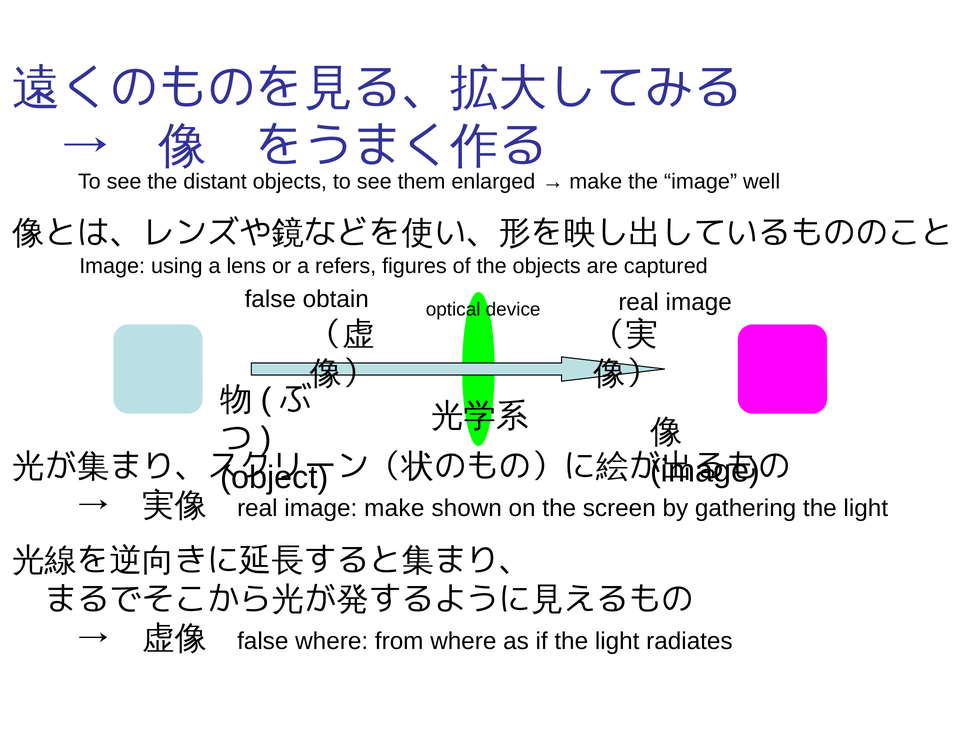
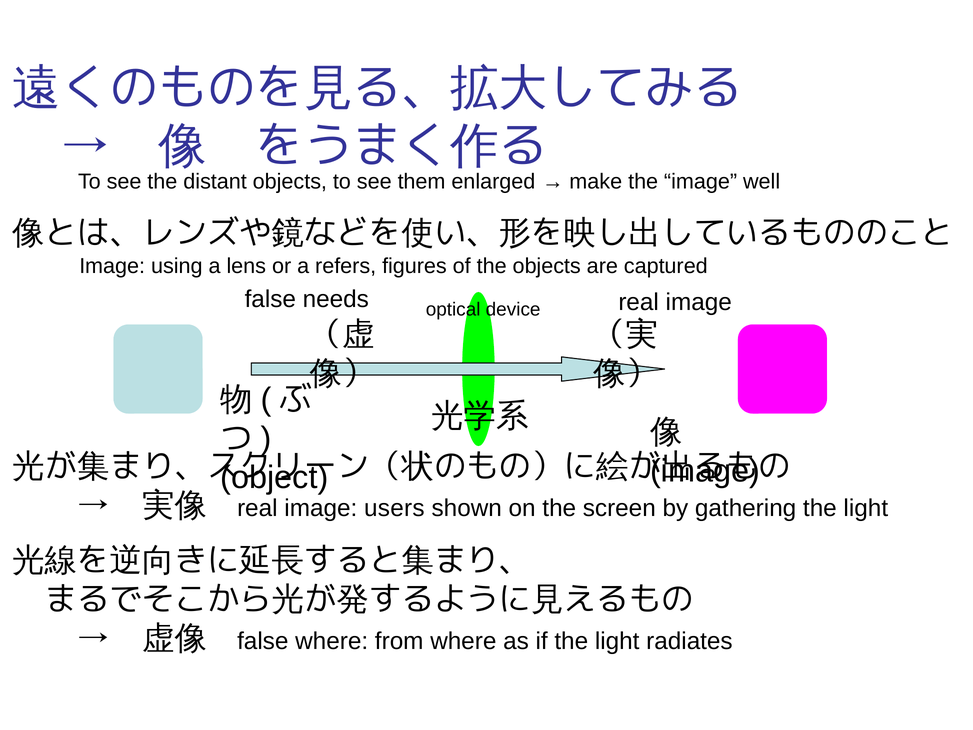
obtain: obtain -> needs (336, 299)
image make: make -> users (394, 508)
